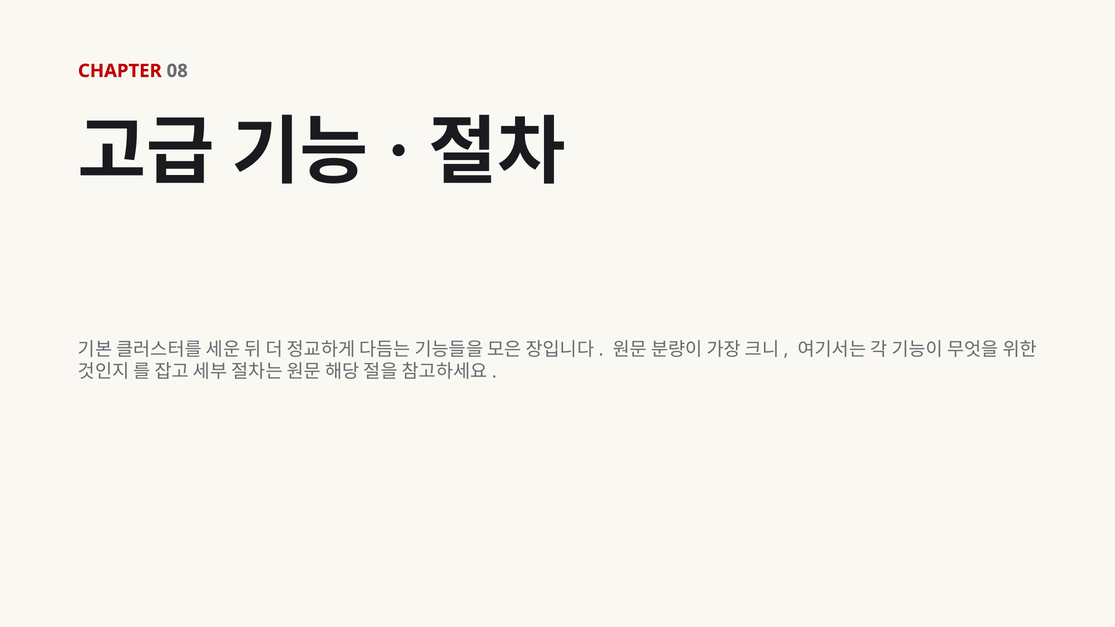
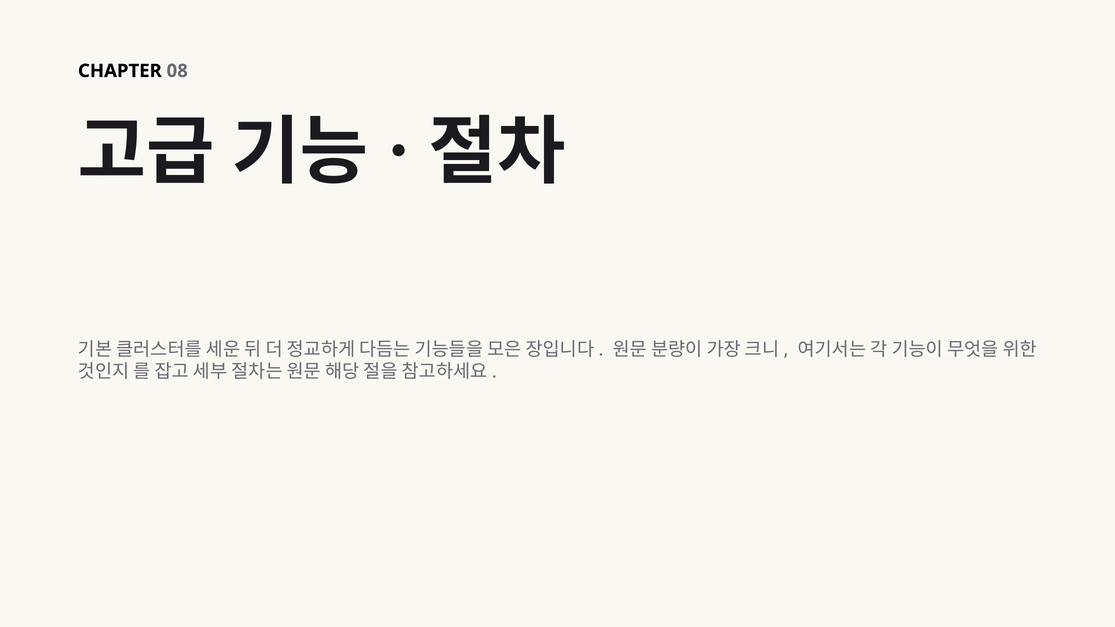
CHAPTER colour: red -> black (120, 71)
